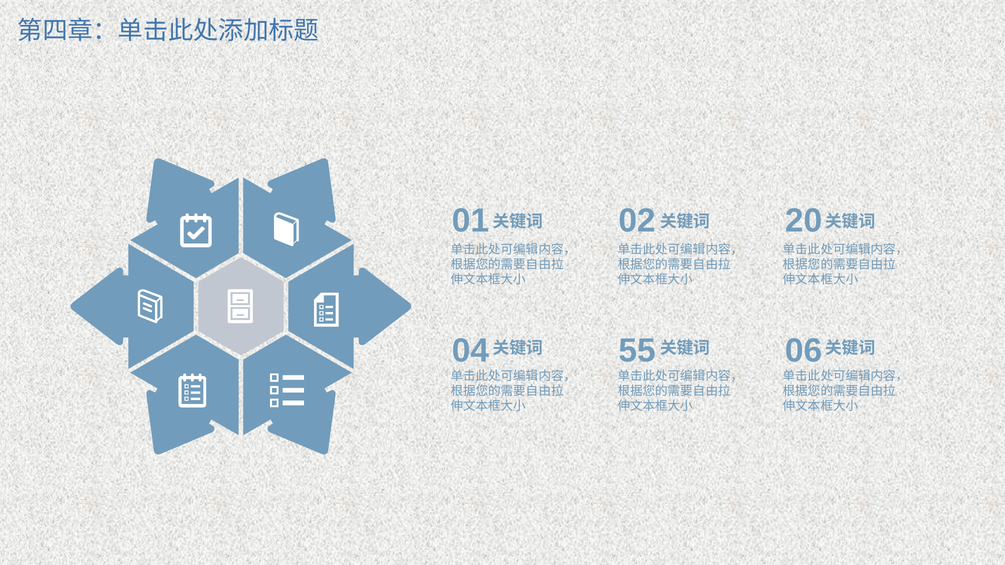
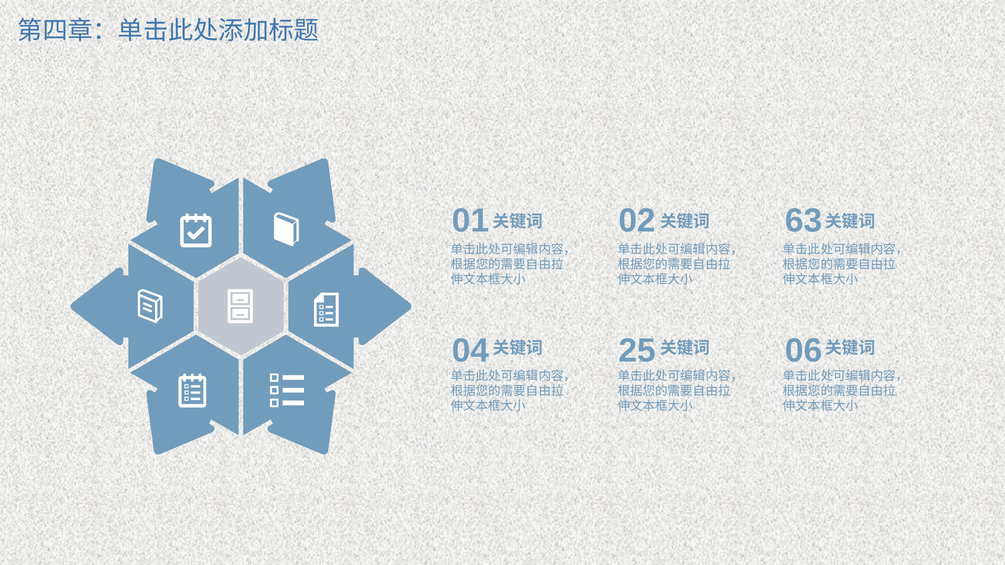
20: 20 -> 63 (804, 221)
55: 55 -> 25 (637, 351)
